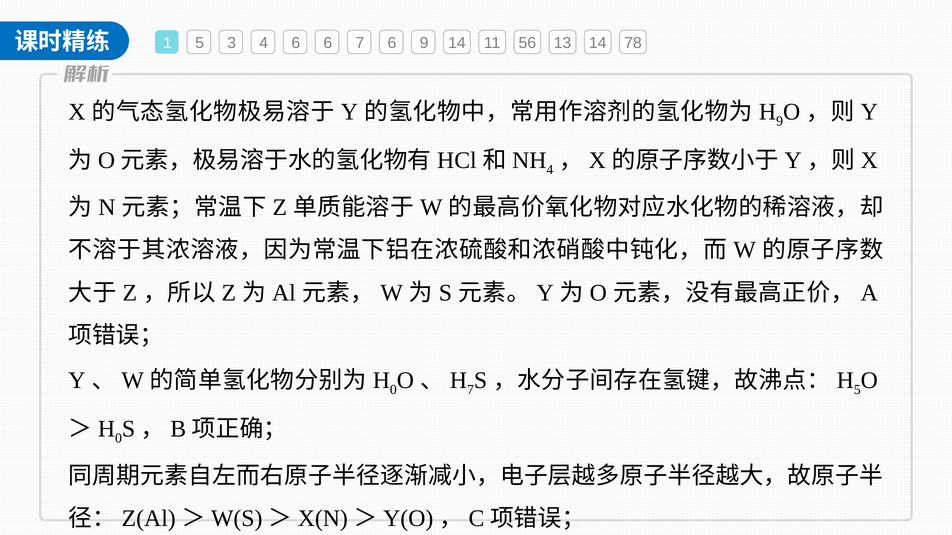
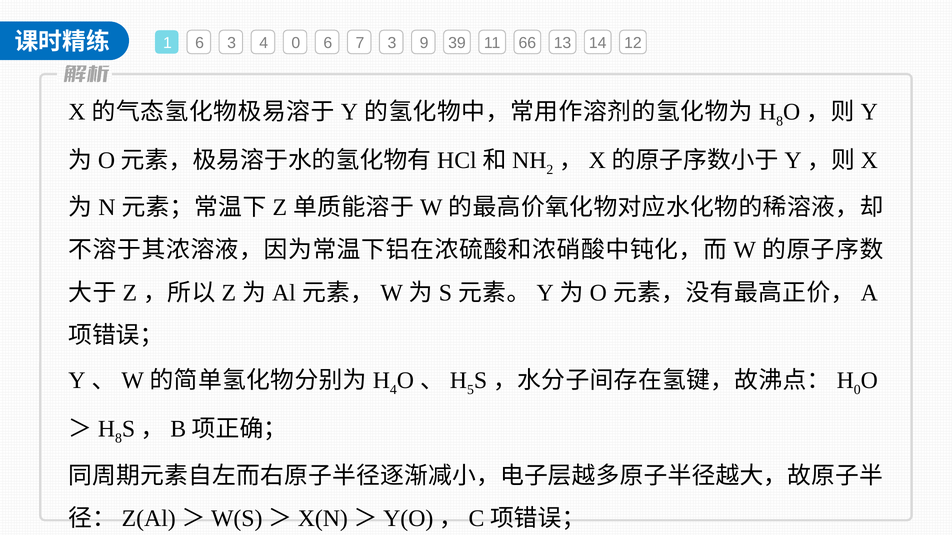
1 5: 5 -> 6 (200, 43)
4 6: 6 -> 0 (296, 43)
7 6: 6 -> 3 (392, 43)
9 14: 14 -> 39 (457, 43)
56: 56 -> 66 (527, 43)
78: 78 -> 12 (633, 43)
9: 9 -> 8 (780, 121)
4: 4 -> 2 (550, 170)
0: 0 -> 4 (393, 390)
7: 7 -> 5 (470, 390)
5: 5 -> 0 (857, 390)
0: 0 -> 8 (118, 439)
